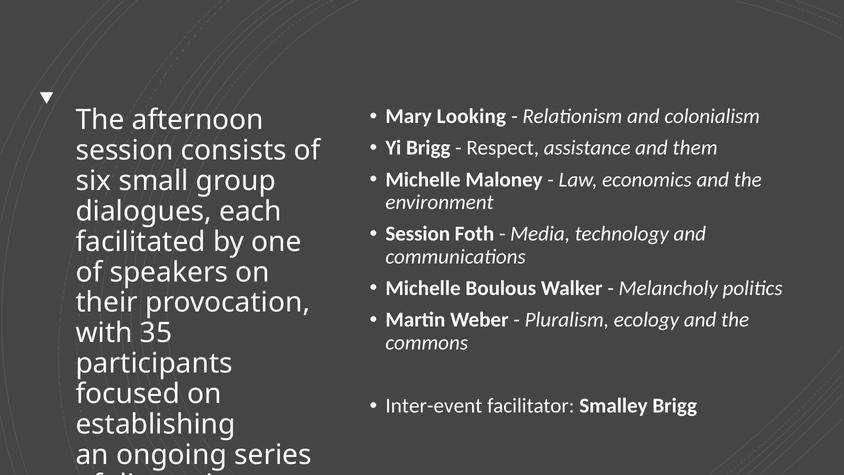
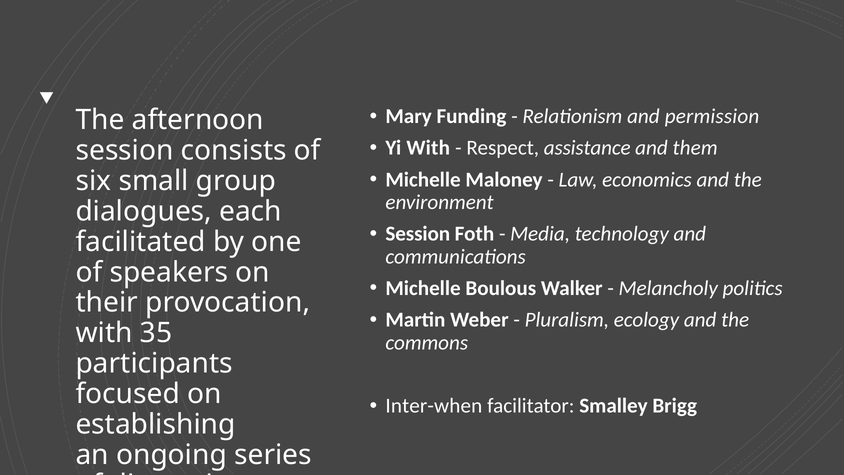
Looking: Looking -> Funding (471, 116)
colonialism: colonialism -> permission (712, 116)
Yi Brigg: Brigg -> With (428, 148)
Inter-event: Inter-event -> Inter-when (434, 406)
